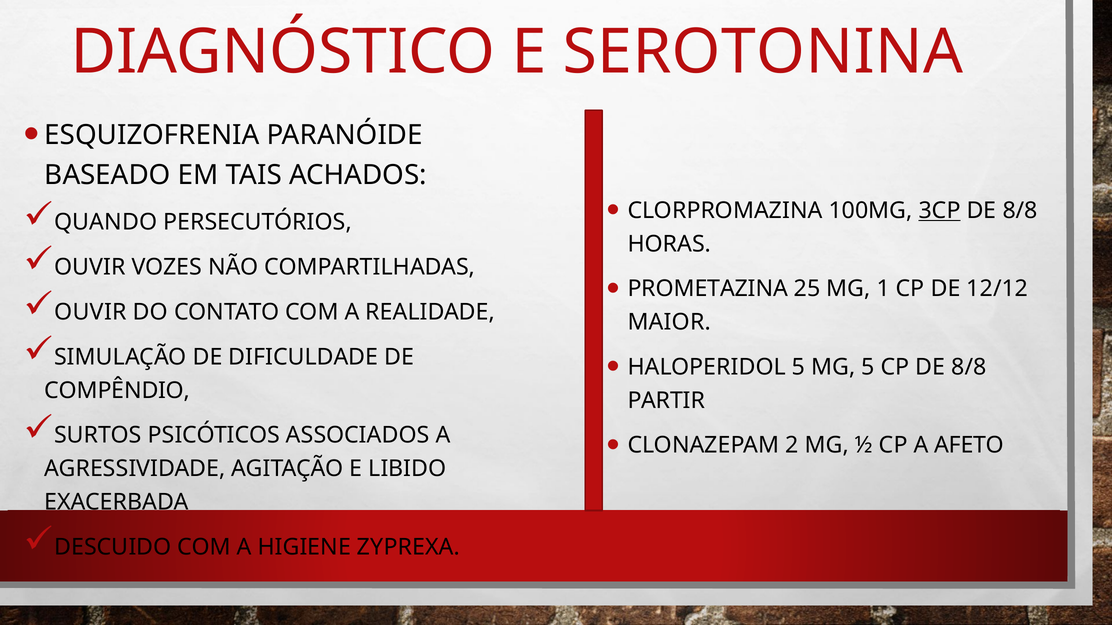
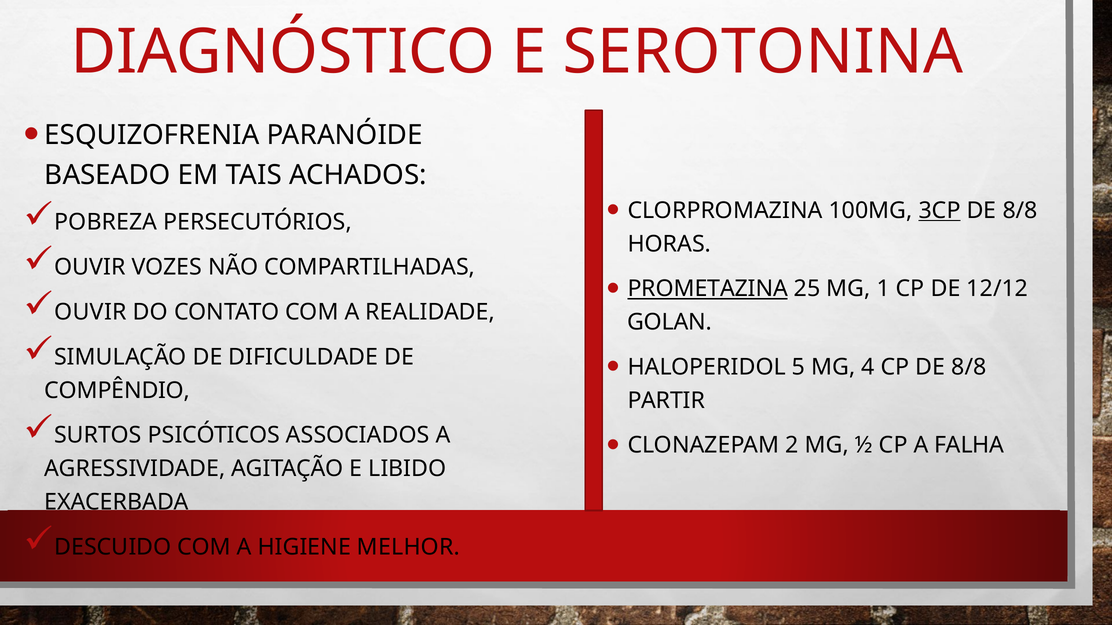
QUANDO: QUANDO -> POBREZA (106, 223)
PROMETAZINA underline: none -> present (708, 289)
MAIOR: MAIOR -> GOLAN (669, 322)
MG 5: 5 -> 4 (868, 367)
AFETO: AFETO -> FALHA (969, 446)
ZYPREXA: ZYPREXA -> MELHOR (408, 547)
